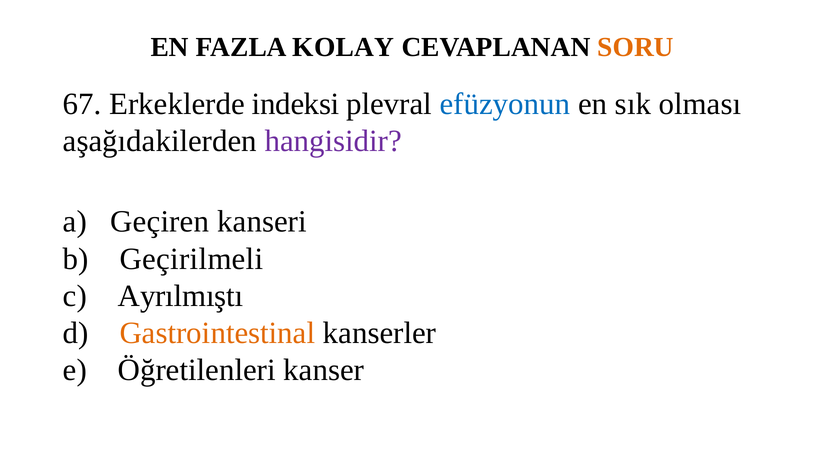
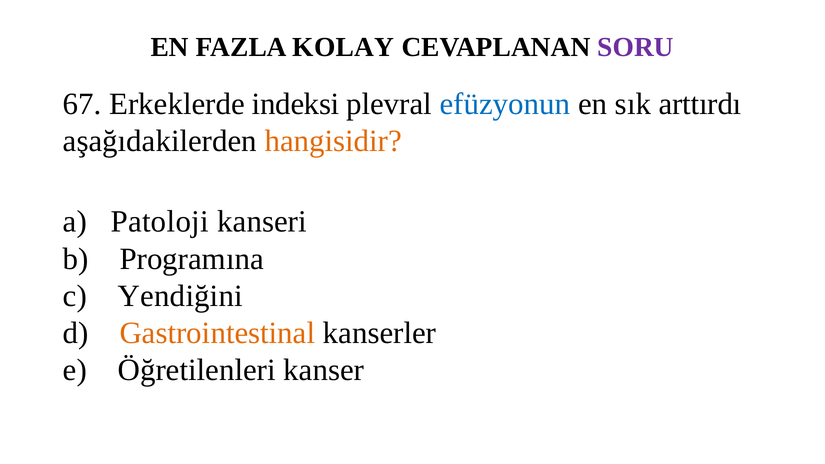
SORU colour: orange -> purple (636, 47)
olması: olması -> arttırdı (700, 104)
hangisidir colour: purple -> orange (333, 141)
Geçiren: Geçiren -> Patoloji (160, 222)
Geçirilmeli: Geçirilmeli -> Programına (192, 259)
Ayrılmıştı: Ayrılmıştı -> Yendiğini (180, 296)
